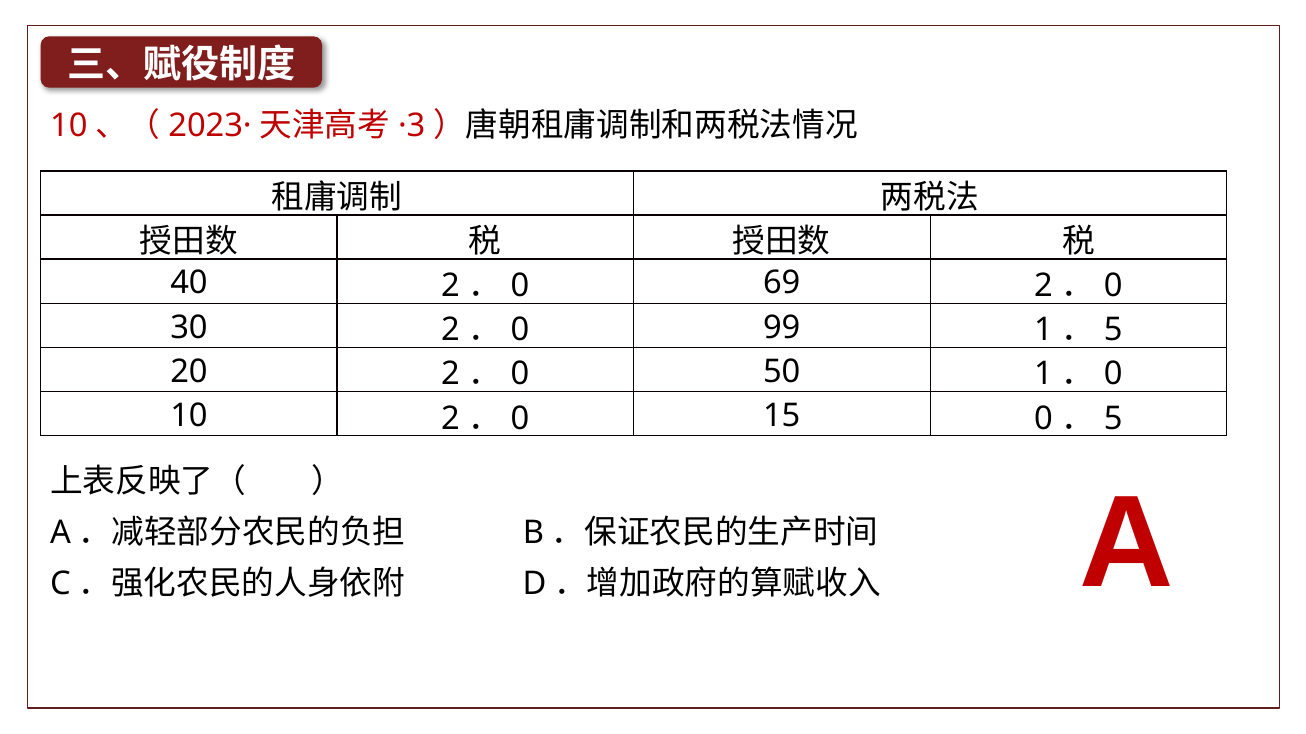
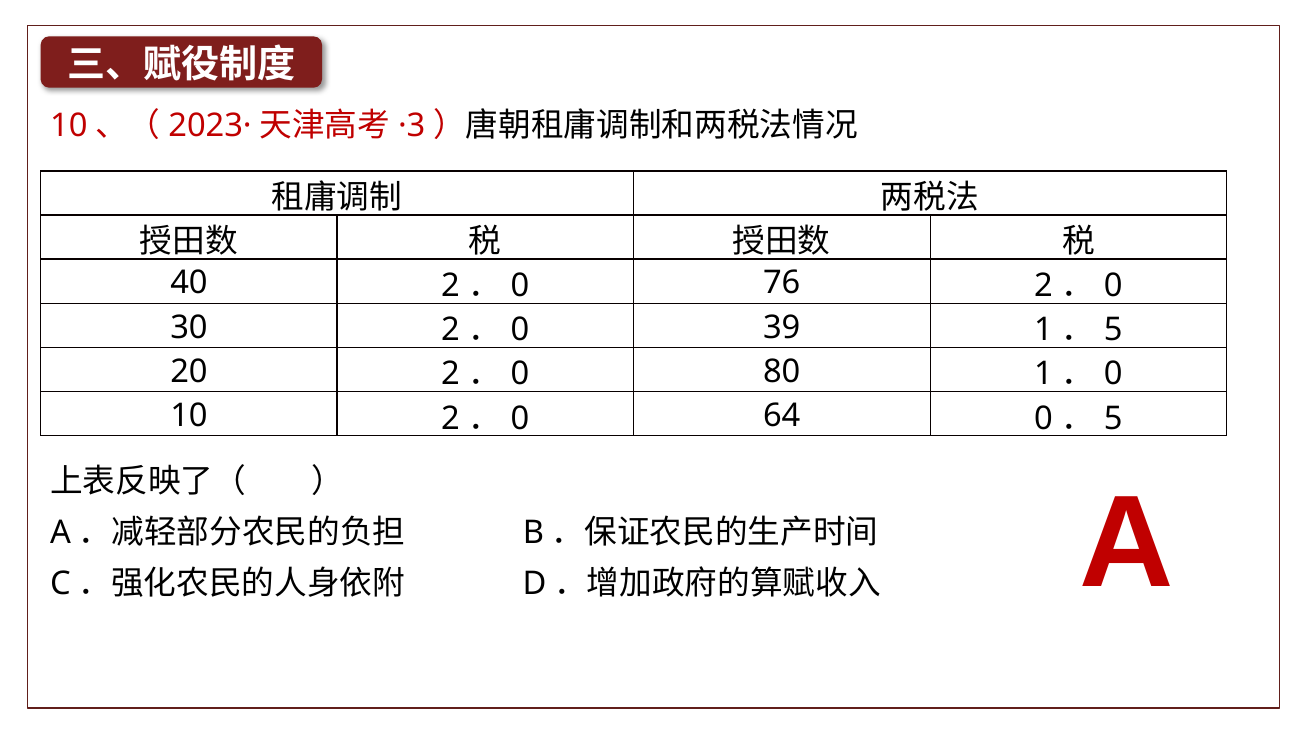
69: 69 -> 76 (782, 283)
99: 99 -> 39 (782, 328)
50: 50 -> 80 (782, 372)
15: 15 -> 64 (782, 416)
